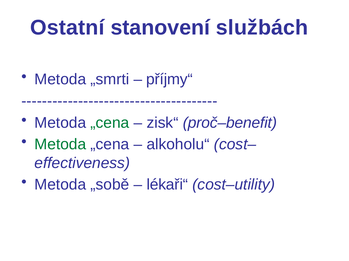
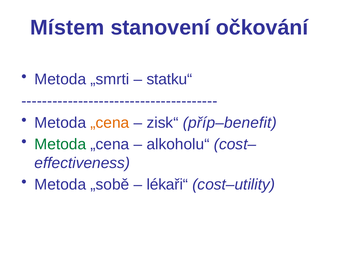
Ostatní: Ostatní -> Místem (67, 28)
službách: službách -> očkování (262, 28)
příjmy“: příjmy“ -> statku“ (169, 80)
„cena colour: green -> orange (110, 123)
proč–benefit: proč–benefit -> příp–benefit (230, 123)
